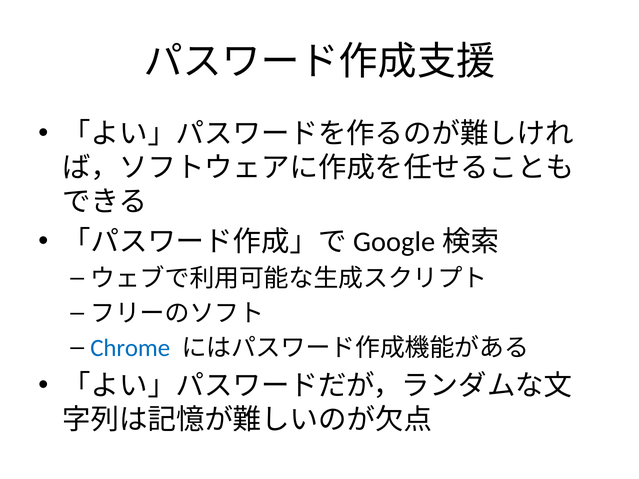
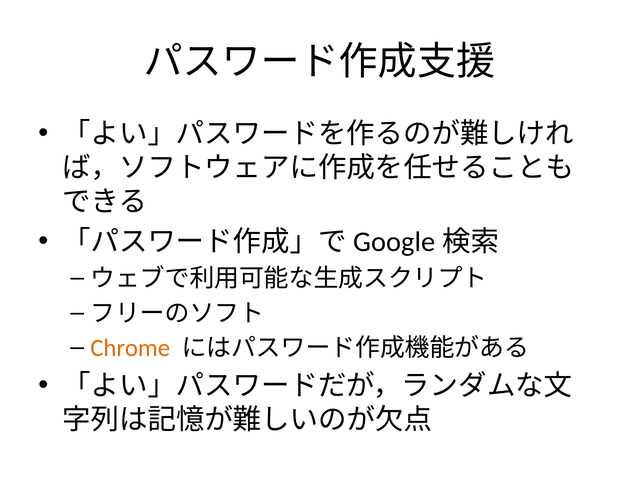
Chrome colour: blue -> orange (130, 348)
